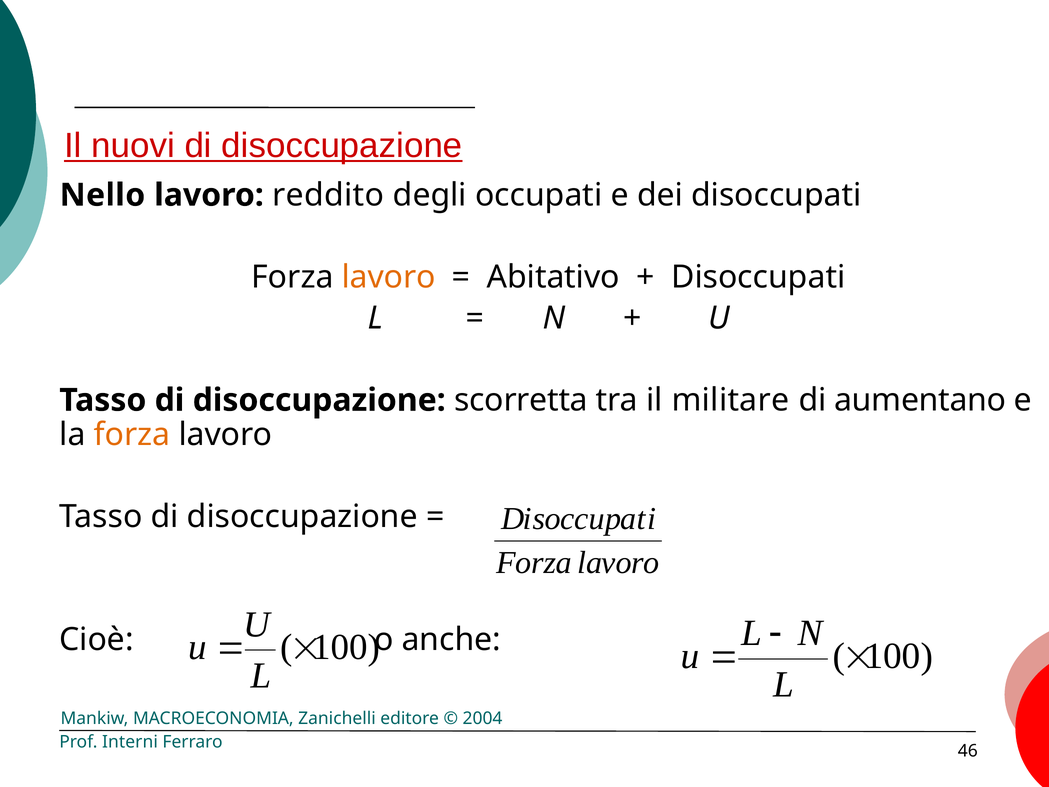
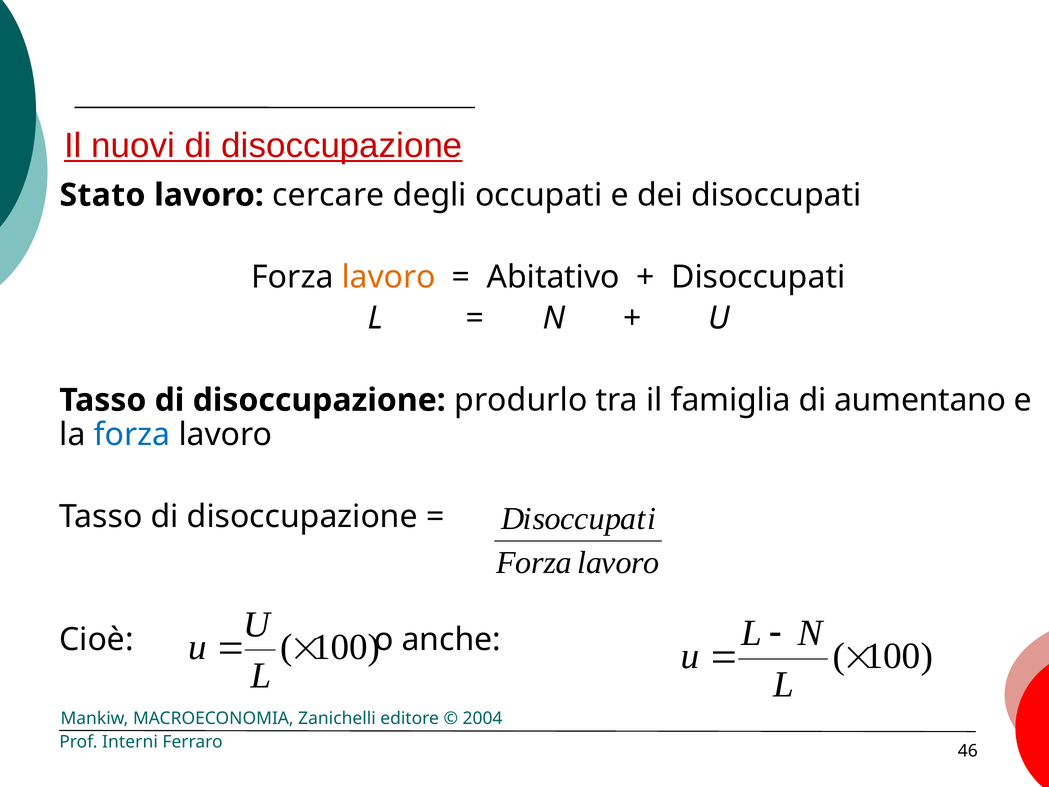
Nello: Nello -> Stato (102, 195)
reddito: reddito -> cercare (328, 195)
scorretta: scorretta -> produrlo (521, 400)
militare: militare -> famiglia (731, 400)
forza colour: orange -> blue (132, 435)
